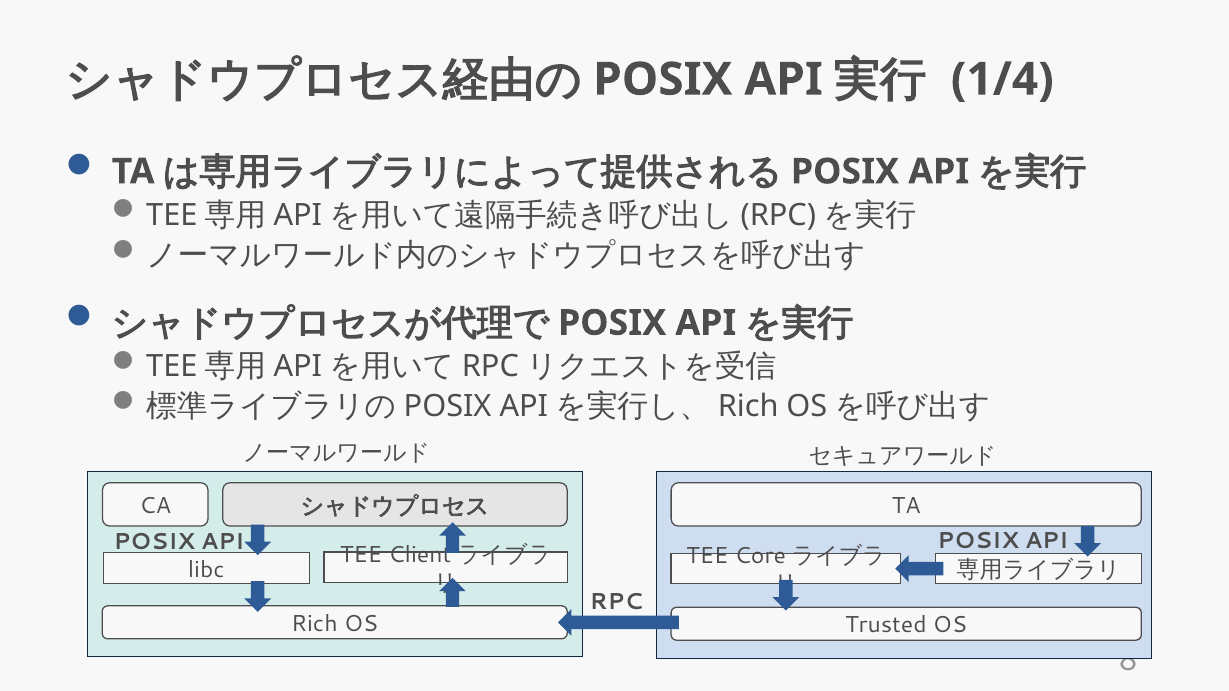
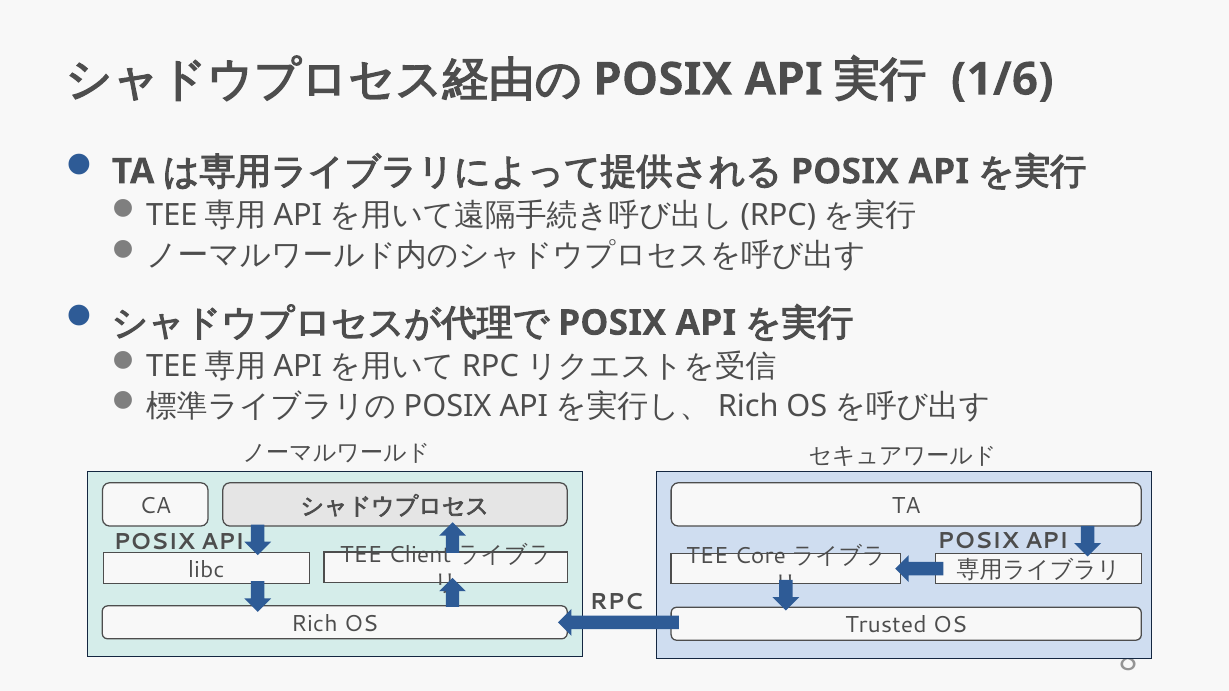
1/4: 1/4 -> 1/6 (1002, 80)
